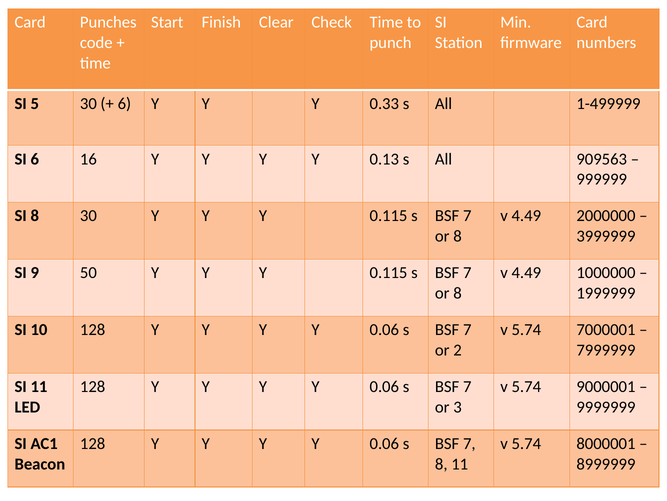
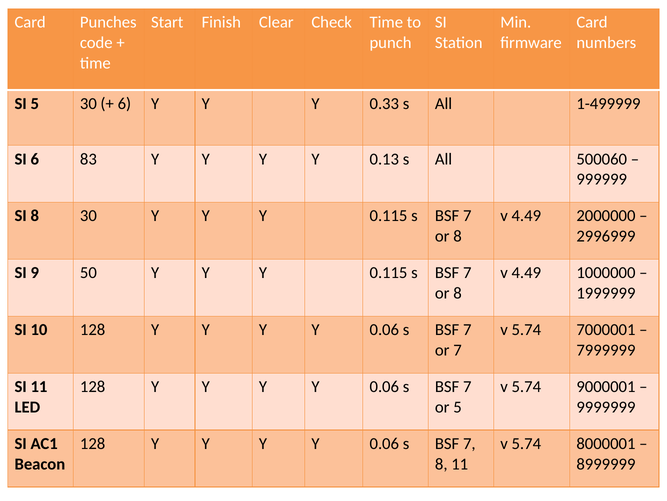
16: 16 -> 83 (88, 159)
909563: 909563 -> 500060 (602, 159)
3999999: 3999999 -> 2996999 (606, 236)
or 2: 2 -> 7 (458, 350)
or 3: 3 -> 5 (458, 407)
